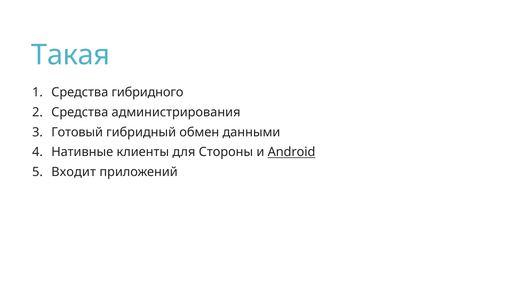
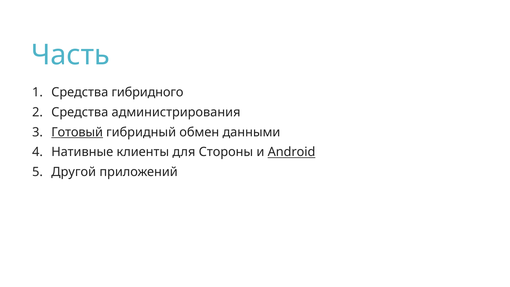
Такая: Такая -> Часть (71, 55)
Готовый underline: none -> present (77, 132)
Входит: Входит -> Другой (74, 172)
